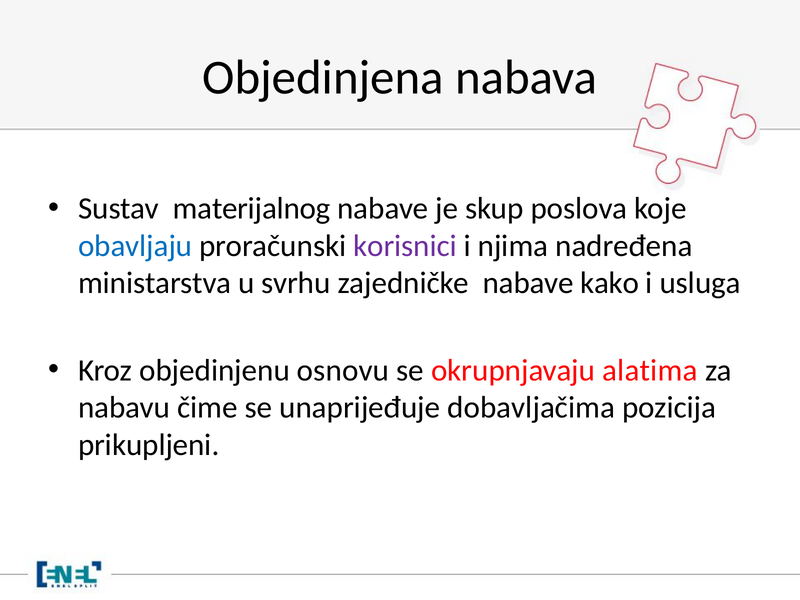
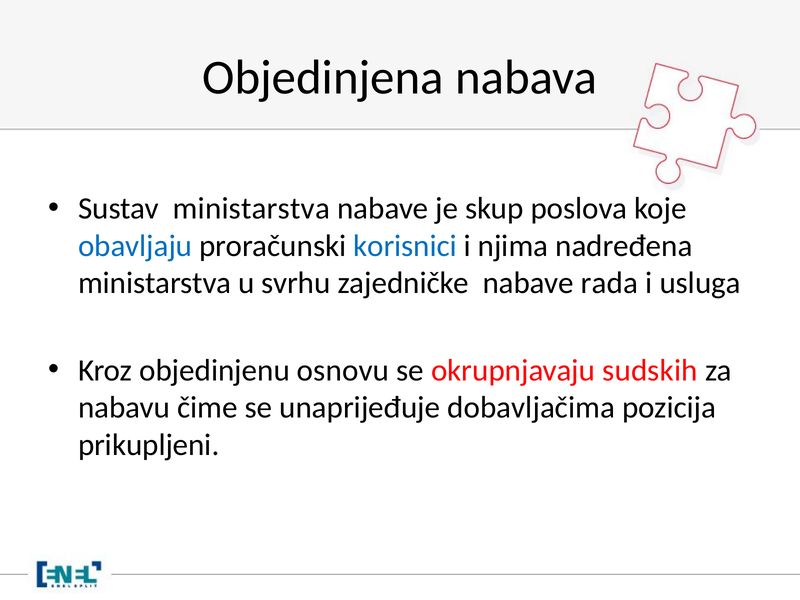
Sustav materijalnog: materijalnog -> ministarstva (251, 208)
korisnici colour: purple -> blue (405, 246)
kako: kako -> rada (609, 283)
alatima: alatima -> sudskih (650, 370)
